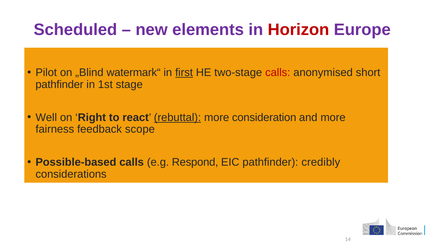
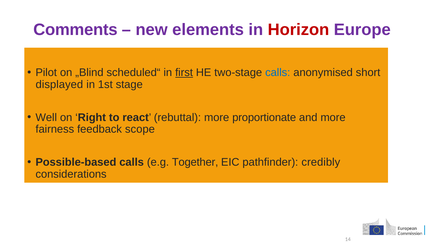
Scheduled: Scheduled -> Comments (75, 30)
watermark“: watermark“ -> scheduled“ (134, 73)
calls colour: red -> blue (278, 73)
pathfinder: pathfinder -> displayed (59, 84)
rebuttal underline: present -> none (177, 117)
consideration: consideration -> proportionate (264, 117)
Respond: Respond -> Together (195, 162)
